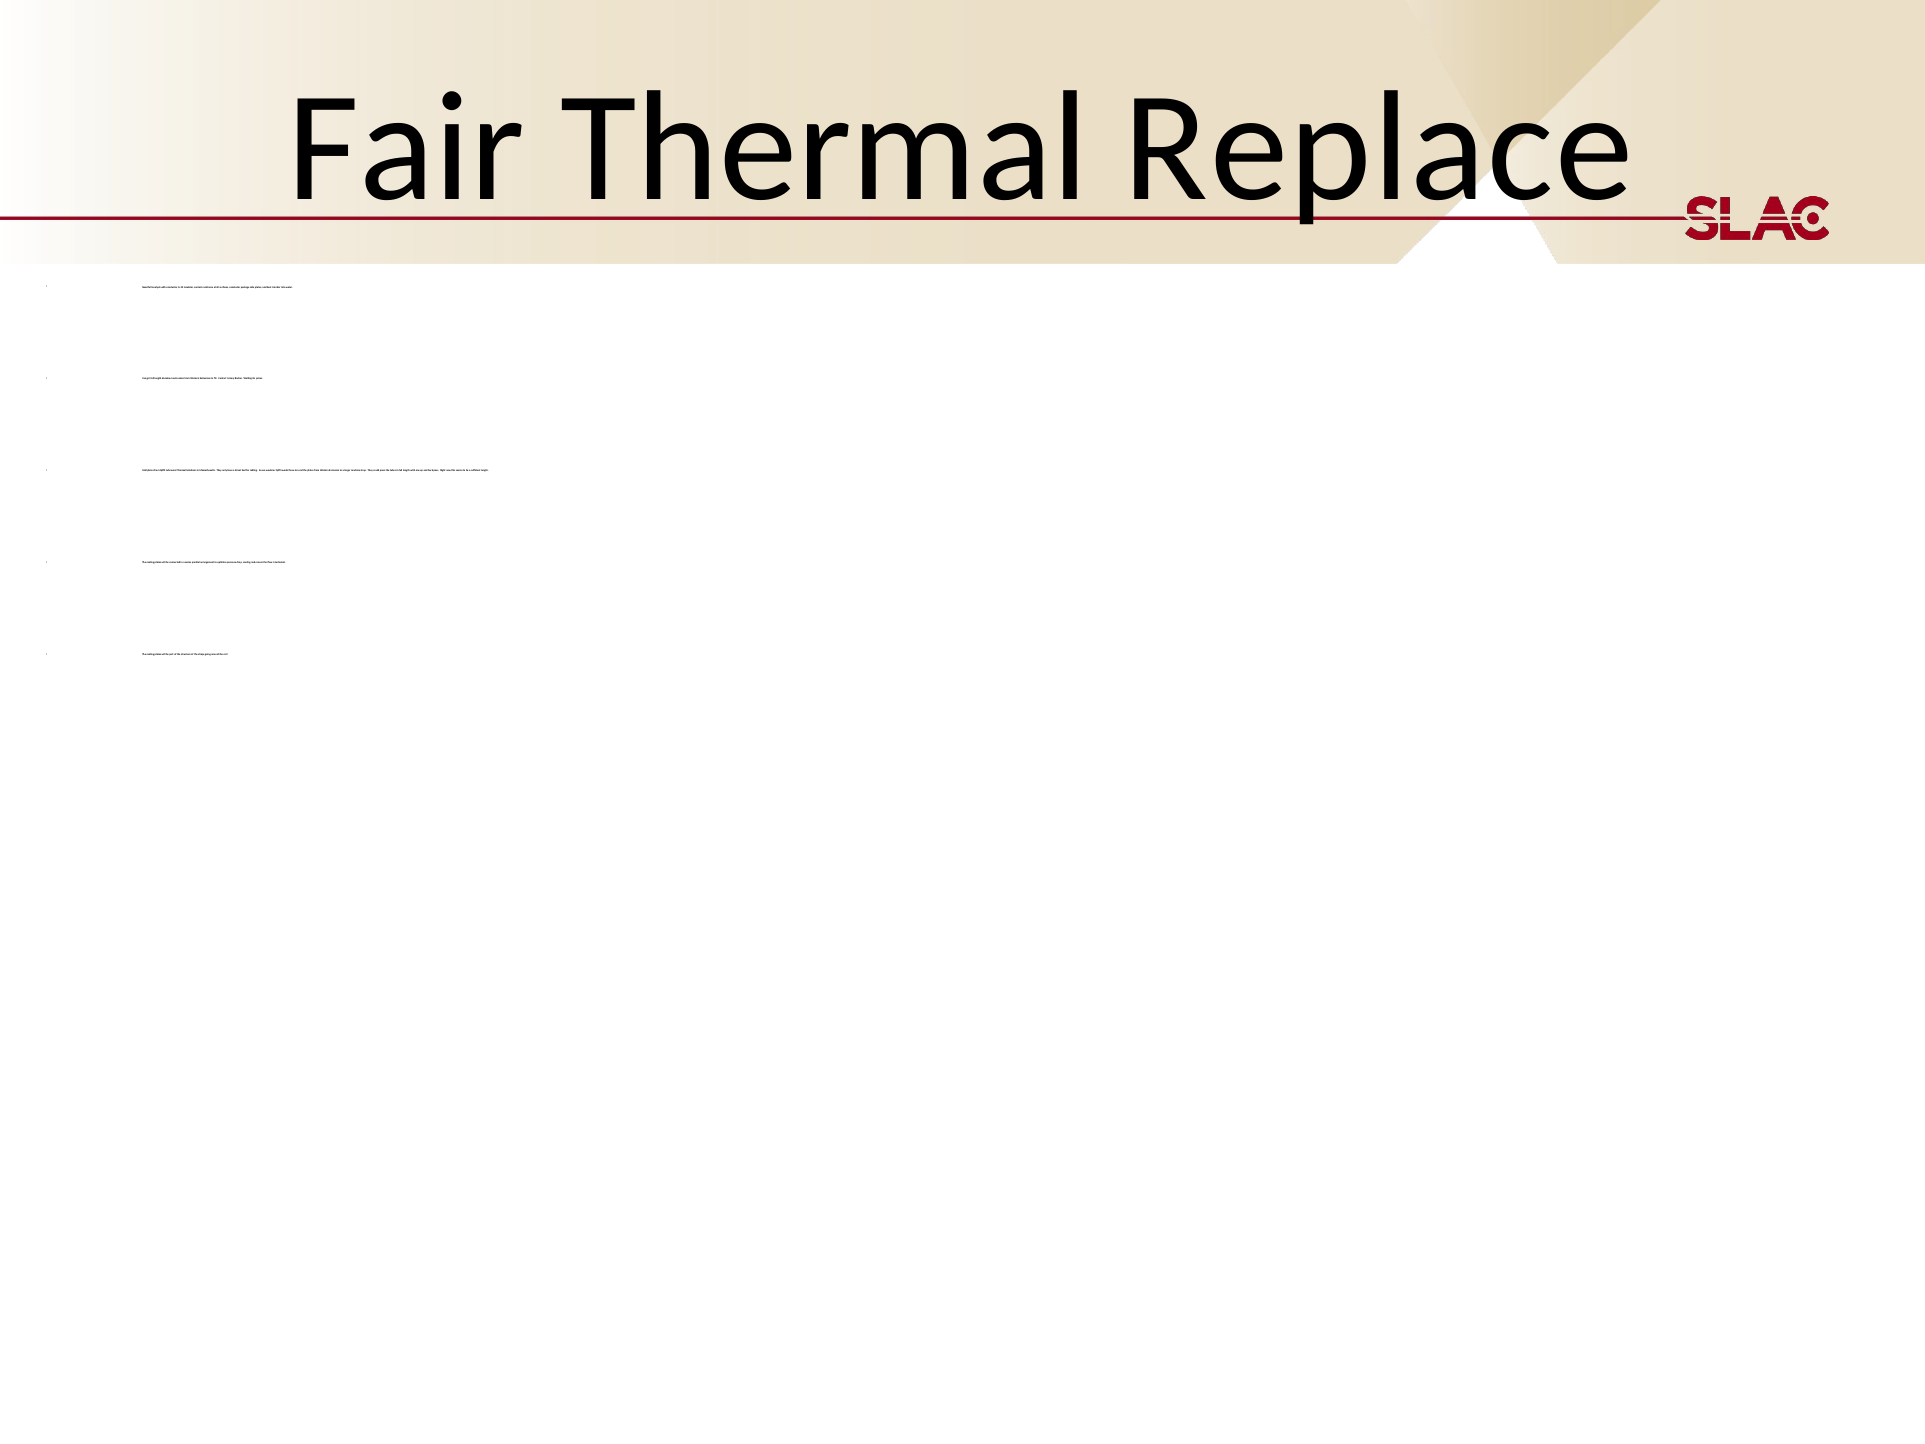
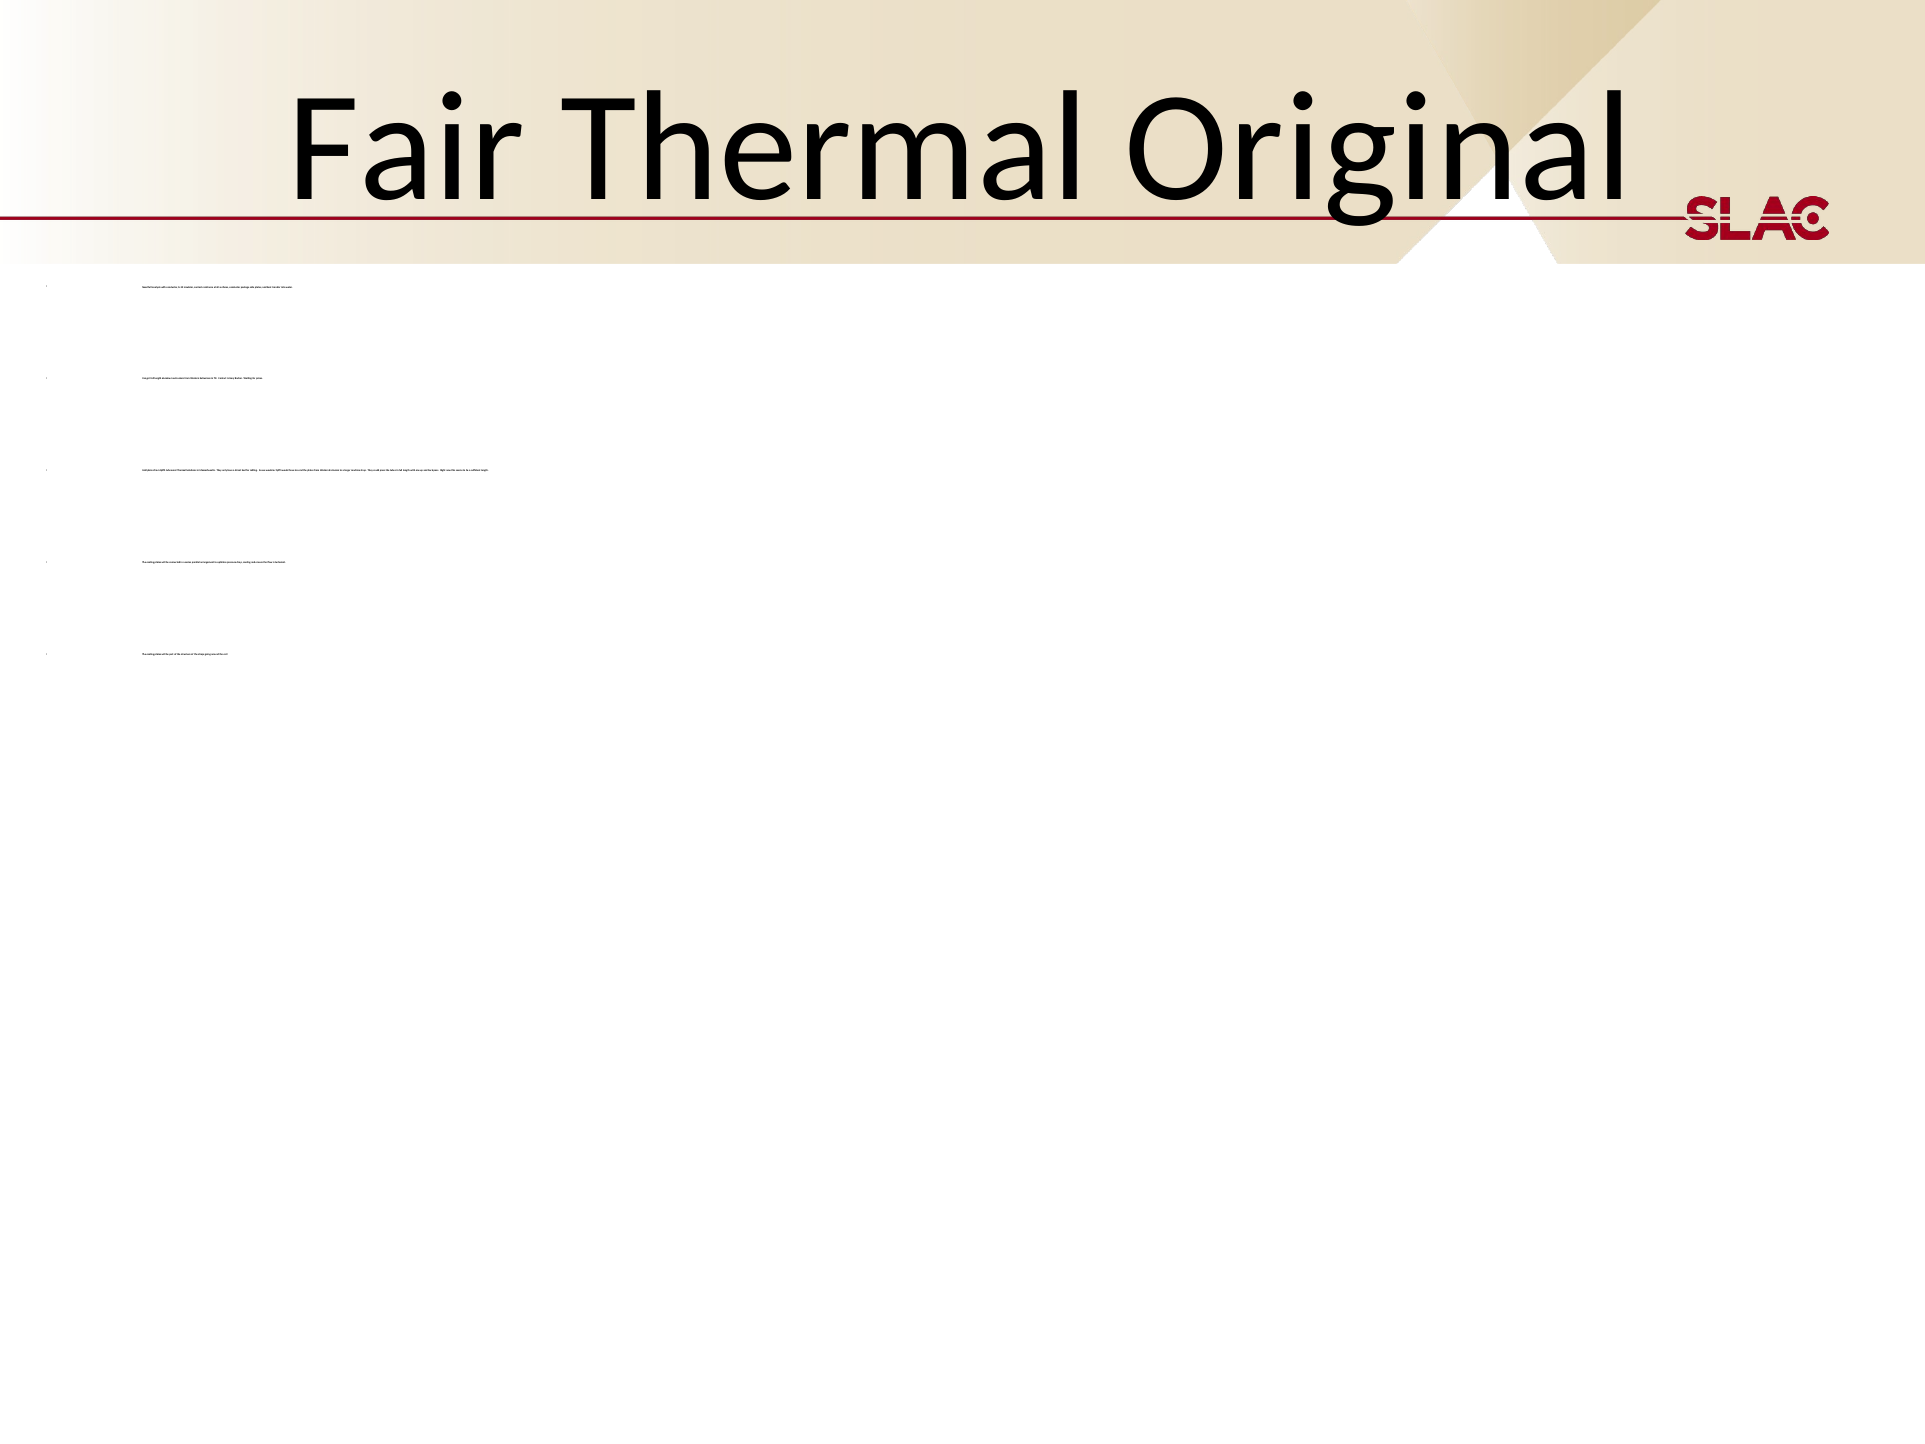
Replace: Replace -> Original (1378, 147)
